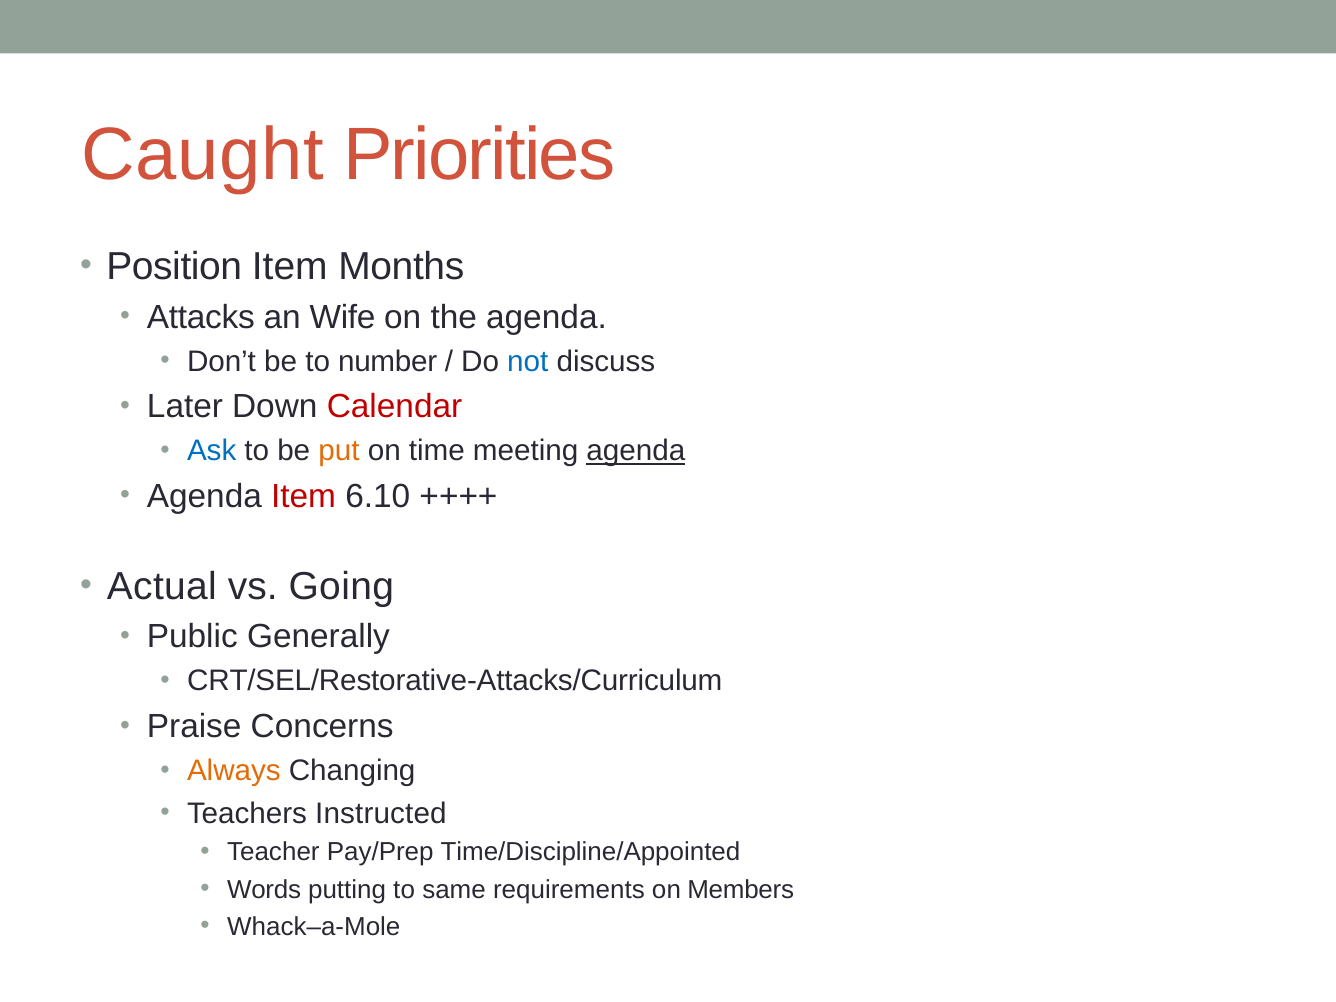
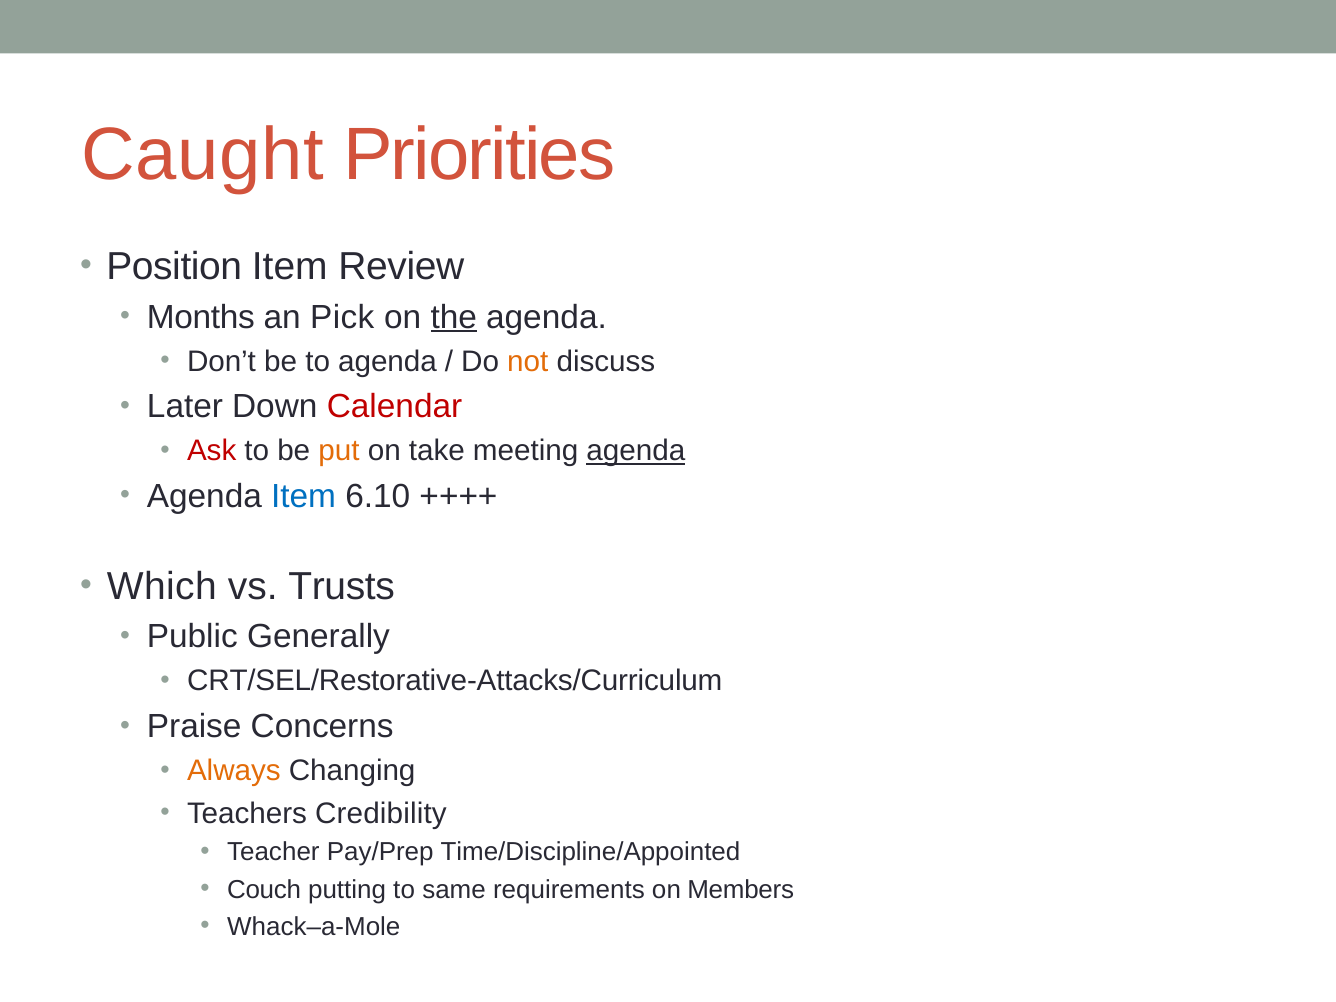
Months: Months -> Review (401, 267)
Attacks: Attacks -> Months (201, 317)
Wife: Wife -> Pick (342, 317)
the underline: none -> present (454, 317)
to number: number -> agenda (388, 361)
not colour: blue -> orange (528, 361)
Ask colour: blue -> red (212, 451)
time: time -> take (437, 451)
Item colour: red -> blue (304, 497)
Actual: Actual -> Which (162, 586)
Going: Going -> Trusts (342, 586)
Instructed: Instructed -> Credibility (381, 813)
Words: Words -> Couch (264, 889)
